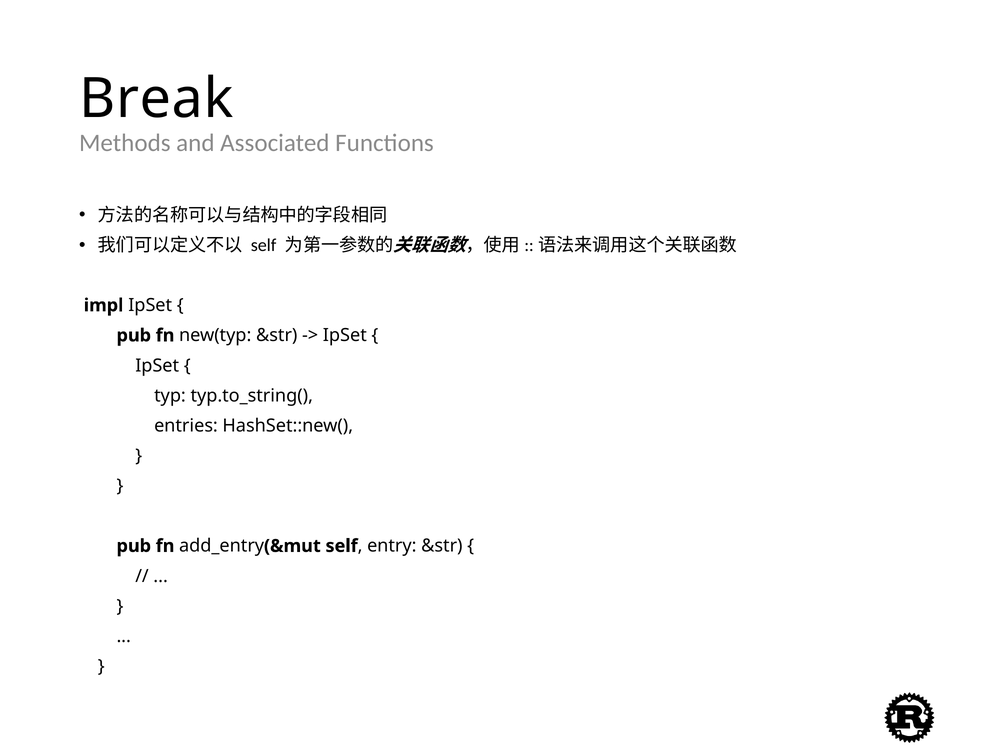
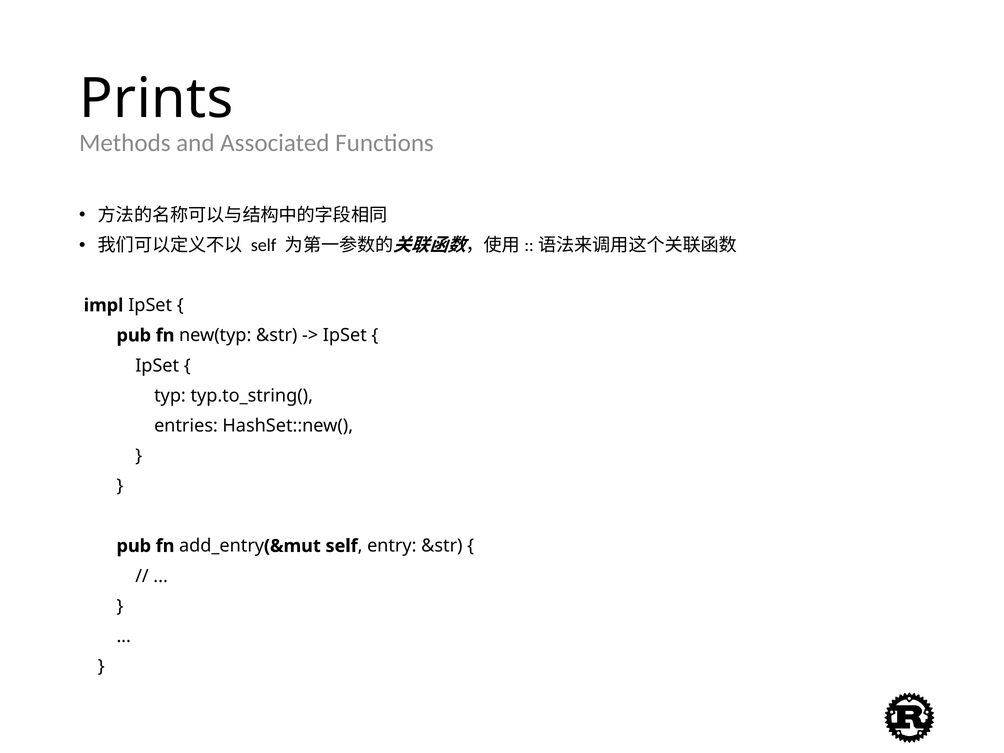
Break: Break -> Prints (156, 99)
